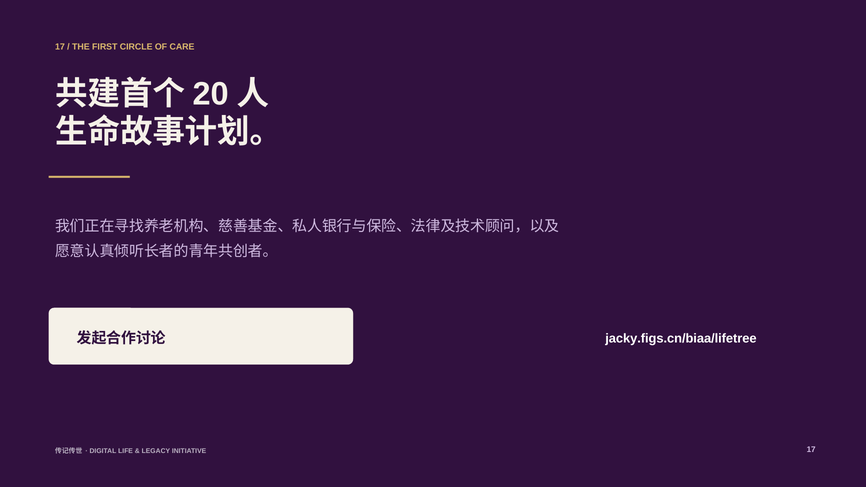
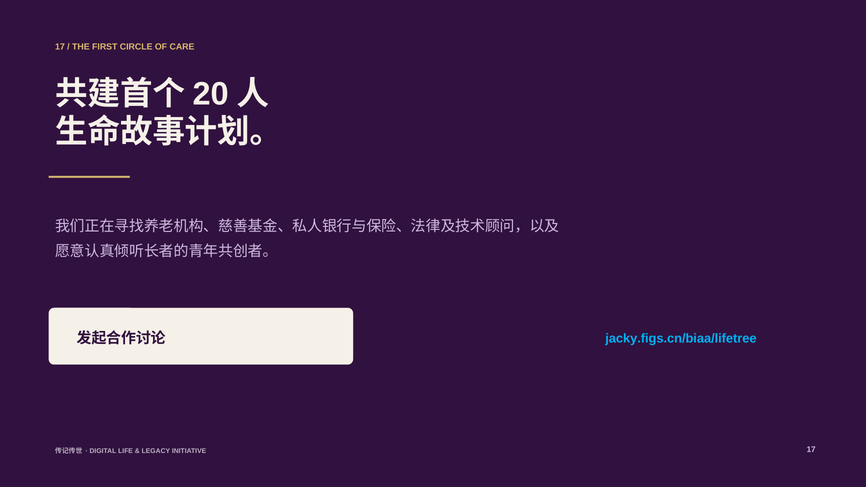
jacky.figs.cn/biaa/lifetree colour: white -> light blue (681, 338)
